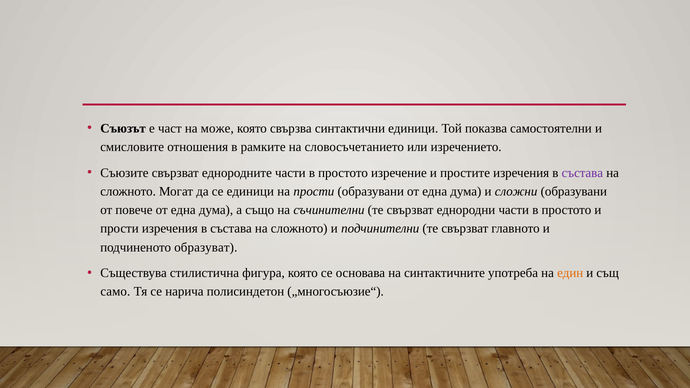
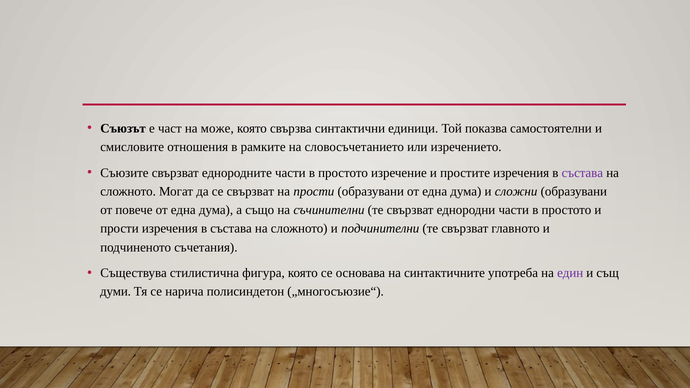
се единици: единици -> свързват (250, 191)
образуват: образуват -> съчетания (206, 247)
един colour: orange -> purple (570, 273)
само: само -> думи (116, 292)
